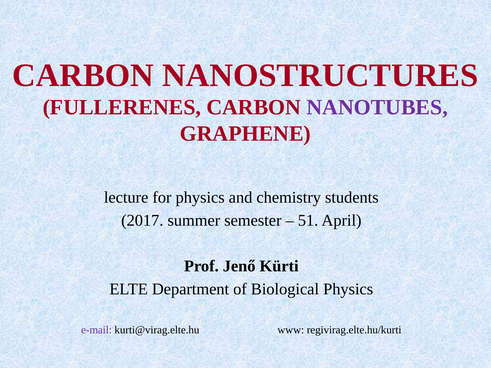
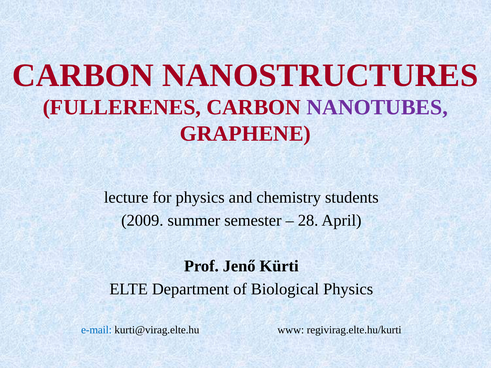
2017: 2017 -> 2009 (142, 220)
51: 51 -> 28 (308, 220)
e-mail colour: purple -> blue (96, 330)
